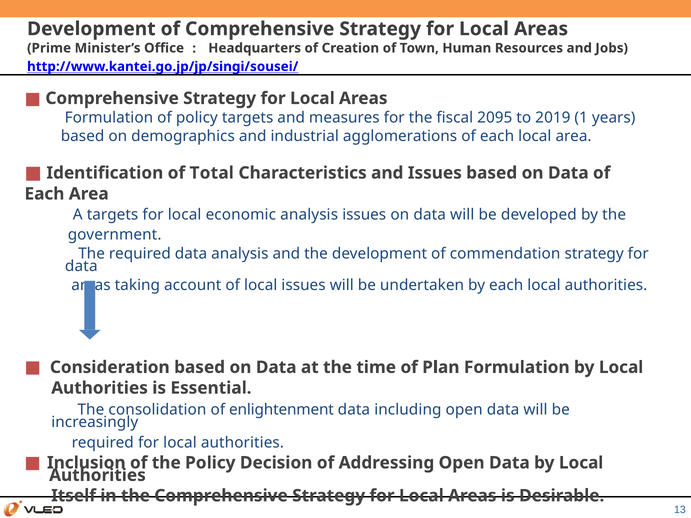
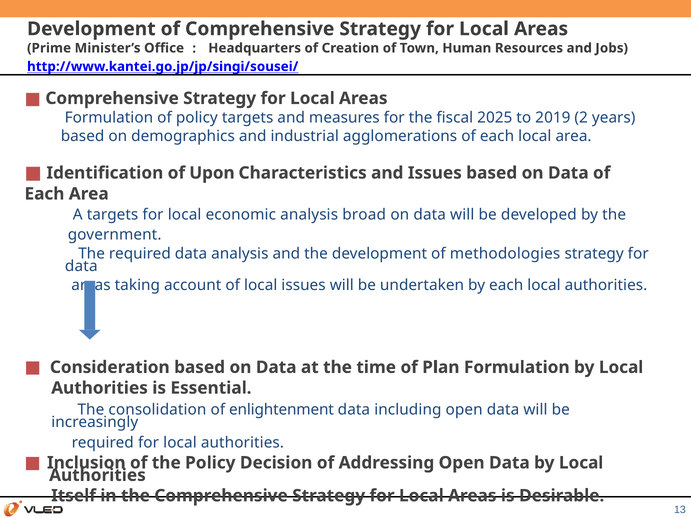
2095: 2095 -> 2025 (495, 118)
1: 1 -> 2 (581, 118)
Total: Total -> Upon (212, 173)
analysis issues: issues -> broad (364, 215)
commendation: commendation -> methodologies (505, 254)
